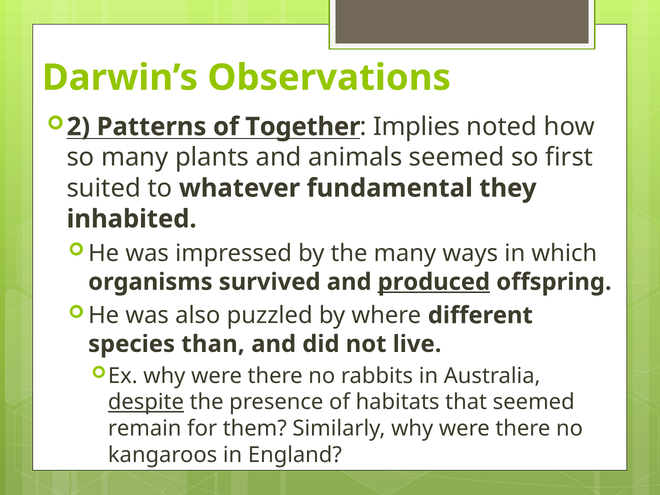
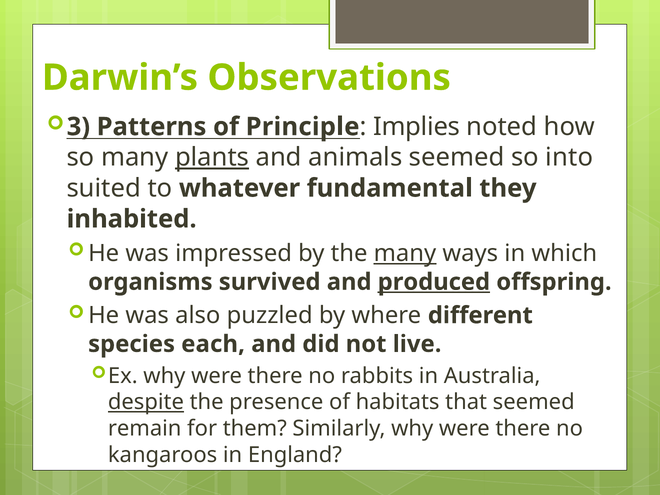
2: 2 -> 3 (78, 127)
Together: Together -> Principle (303, 127)
plants underline: none -> present (212, 157)
first: first -> into (569, 157)
many underline: none -> present (405, 253)
than: than -> each (213, 344)
